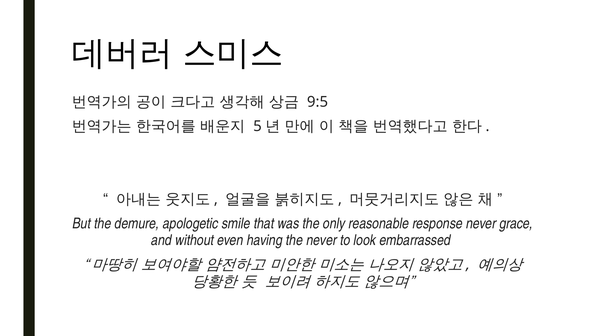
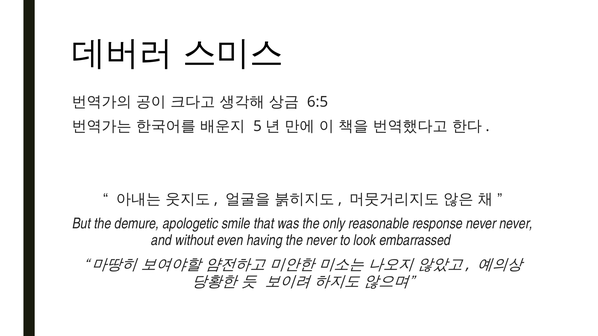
9:5: 9:5 -> 6:5 (318, 102)
never grace: grace -> never (516, 224)
